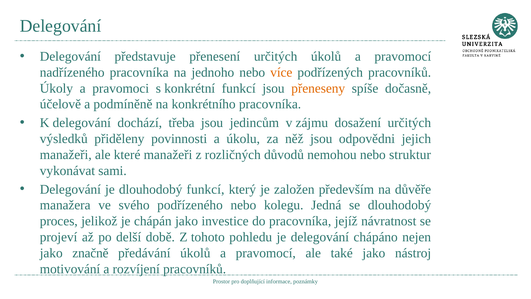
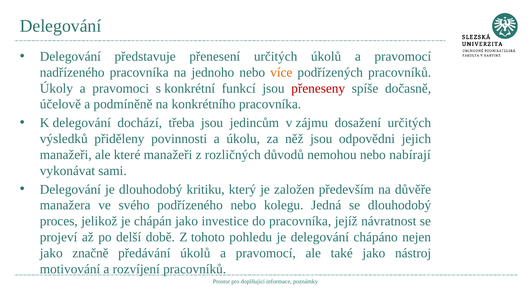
přeneseny colour: orange -> red (318, 88)
struktur: struktur -> nabírají (410, 155)
dlouhodobý funkcí: funkcí -> kritiku (206, 189)
